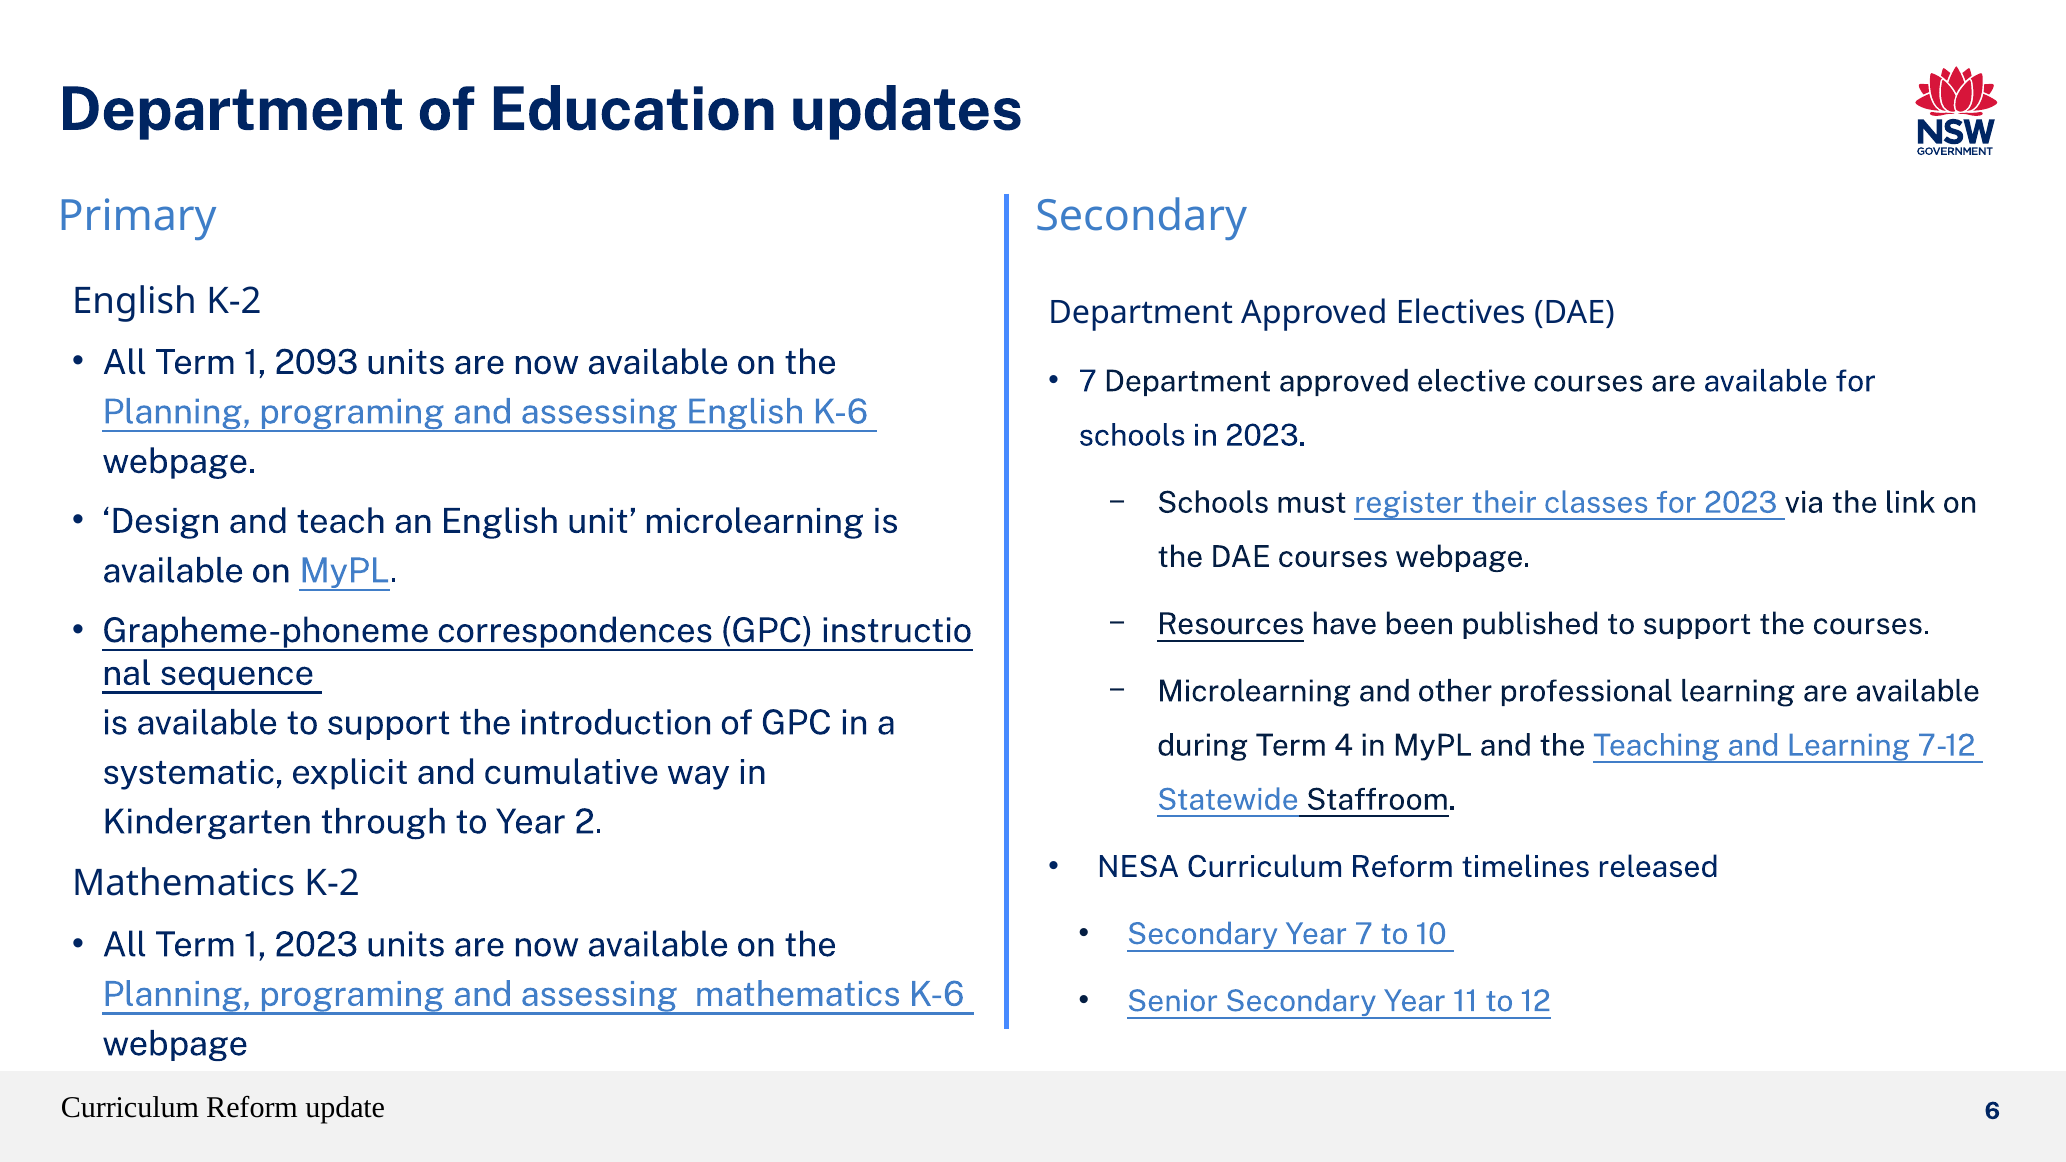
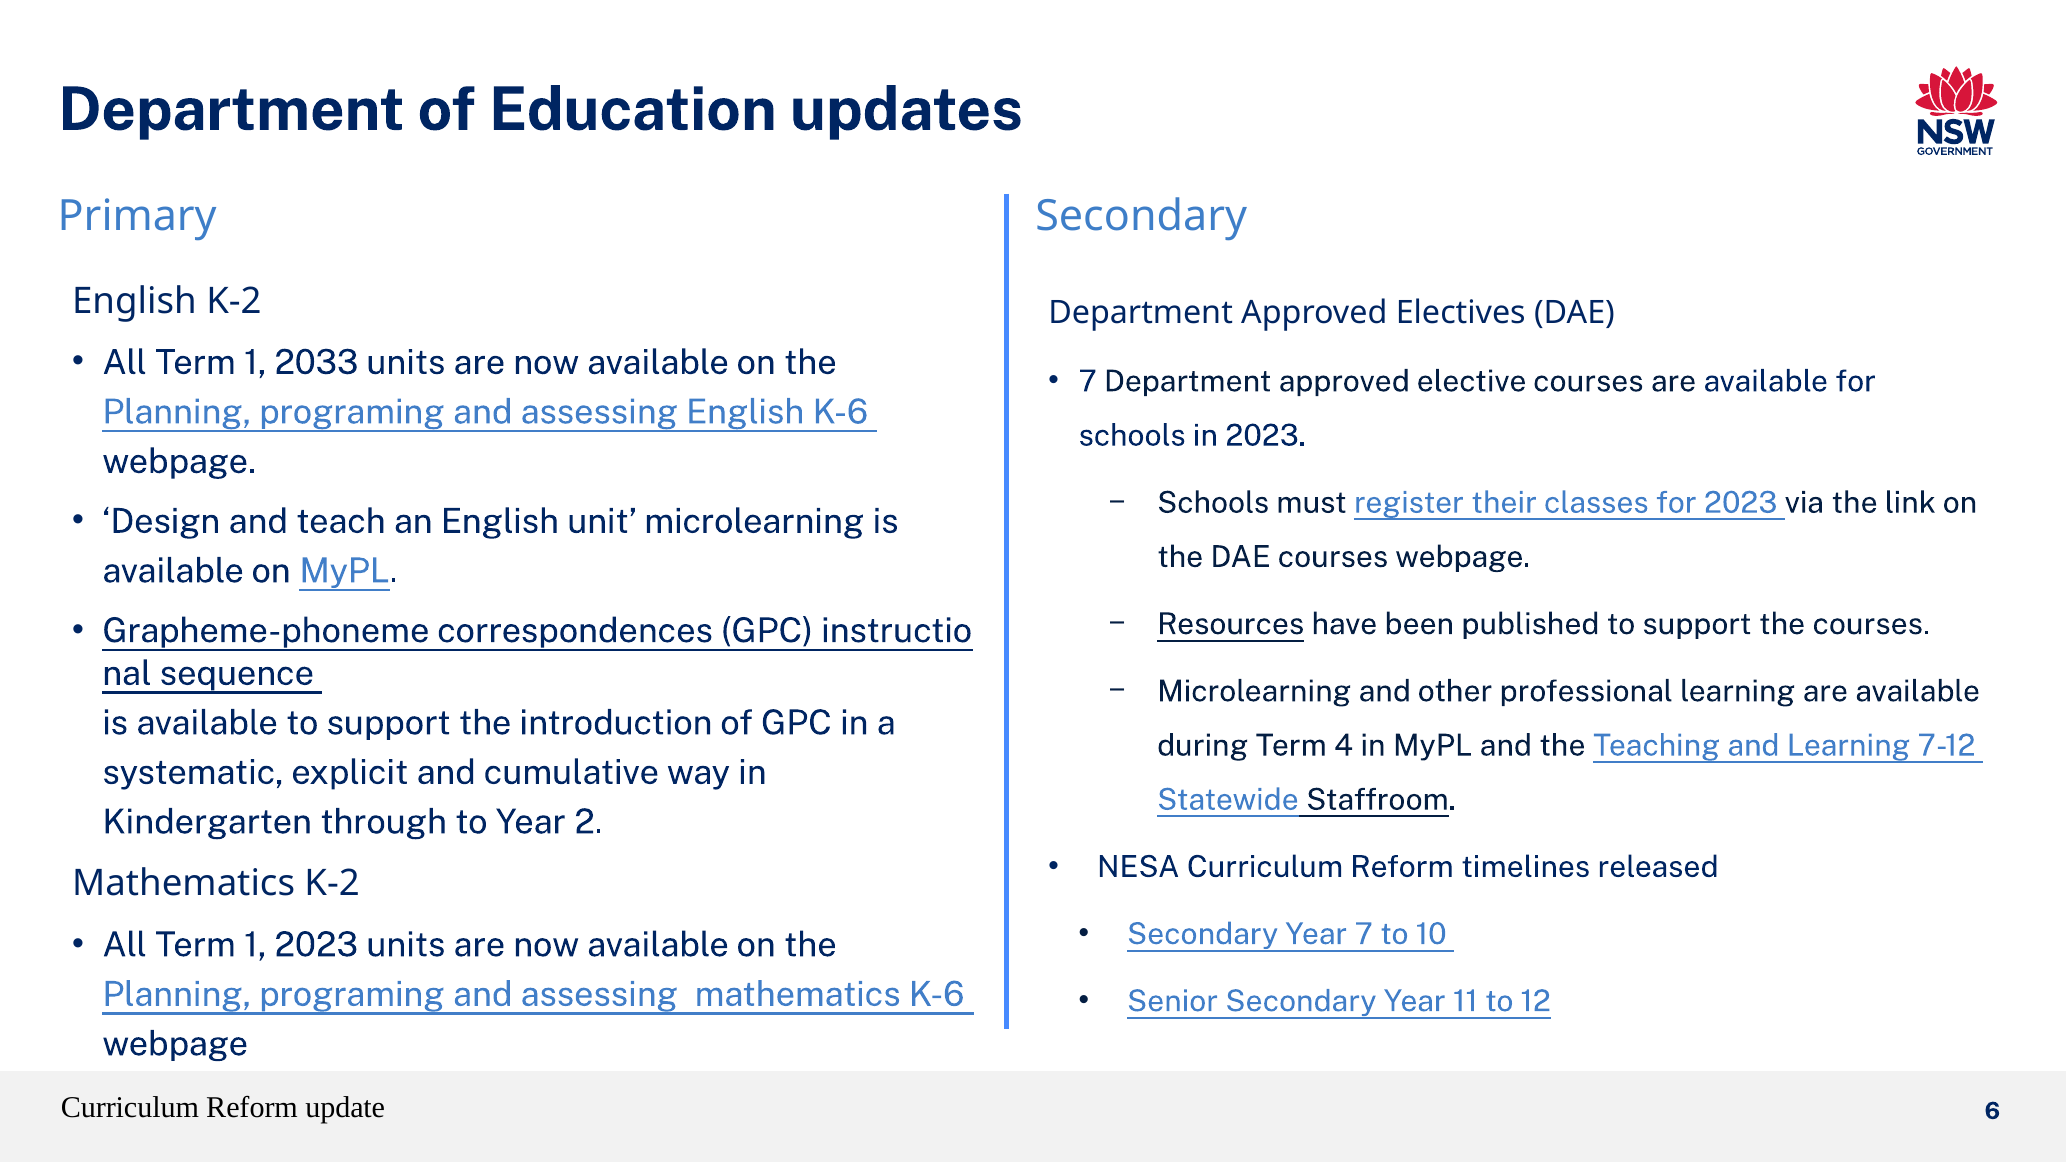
2093: 2093 -> 2033 (316, 363)
